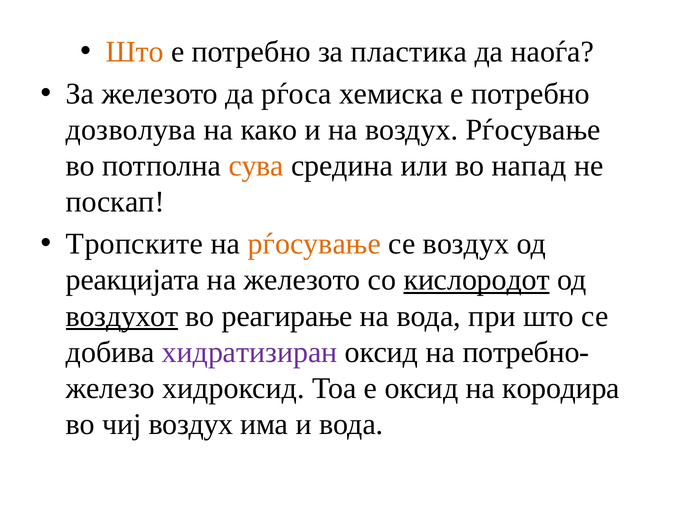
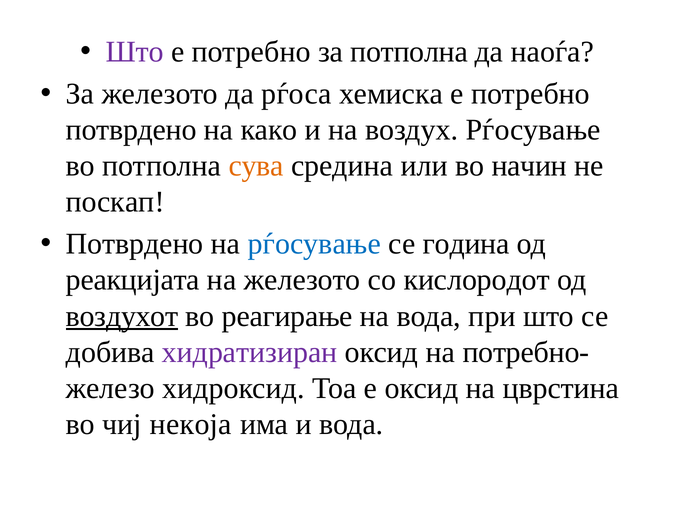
Што colour: orange -> purple (135, 52)
за пластика: пластика -> потполна (409, 52)
дозволува: дозволува -> потврдено (131, 130)
напад: напад -> начин (529, 166)
Тропските: Тропските -> Потврдено (135, 244)
рѓосување colour: orange -> blue (314, 244)
се воздух: воздух -> година (466, 244)
кислородот underline: present -> none (477, 280)
кородира: кородира -> цврстина (561, 388)
чиј воздух: воздух -> некоја (191, 424)
